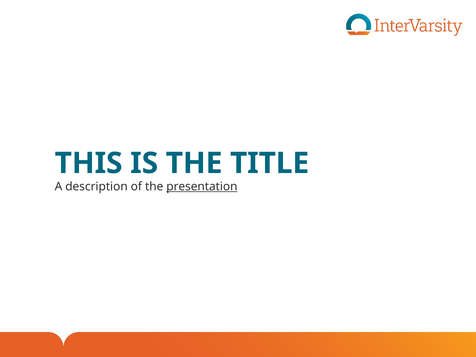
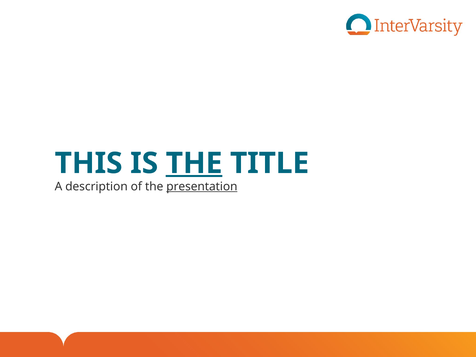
THE underline: none -> present (194, 163)
